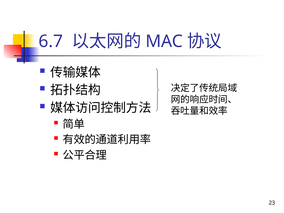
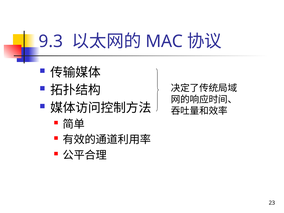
6.7: 6.7 -> 9.3 (51, 41)
